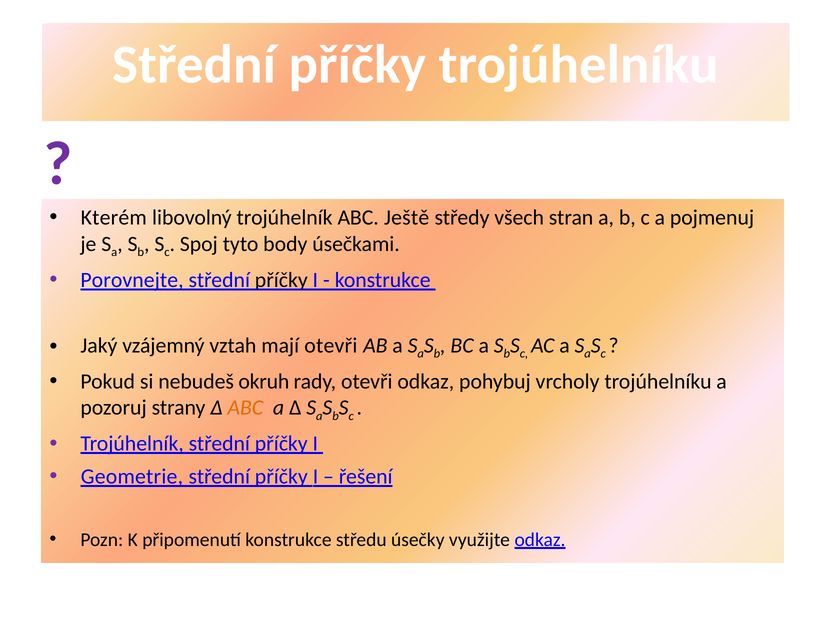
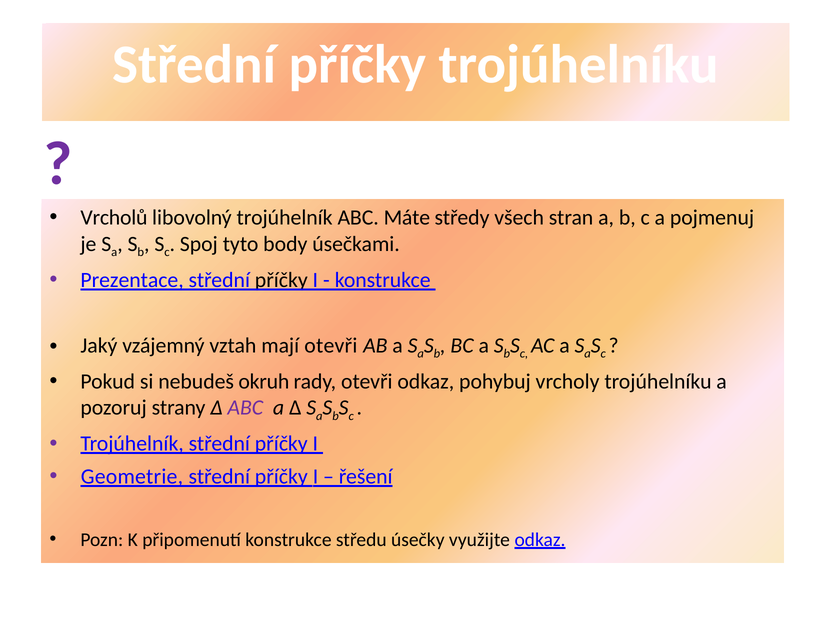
Kterém: Kterém -> Vrcholů (114, 218)
Ještě: Ještě -> Máte (407, 218)
Porovnejte: Porovnejte -> Prezentace (132, 280)
ABC colour: orange -> purple (245, 407)
